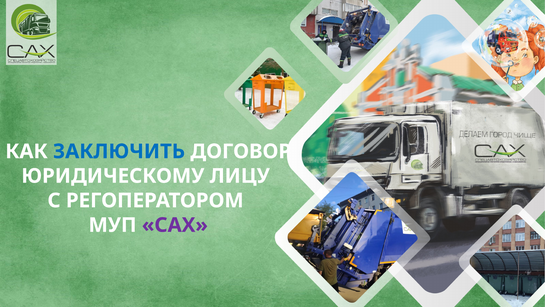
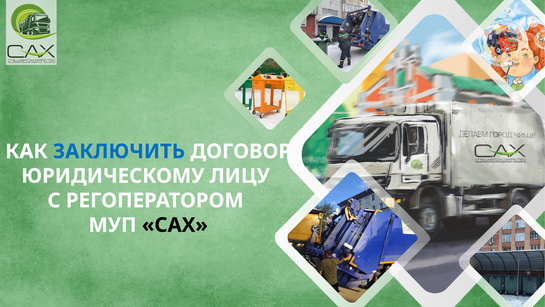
САХ colour: purple -> black (175, 225)
